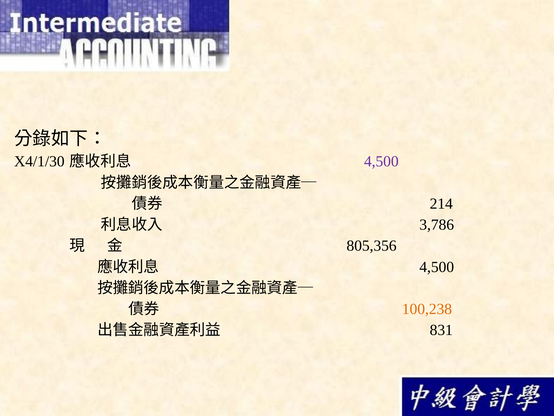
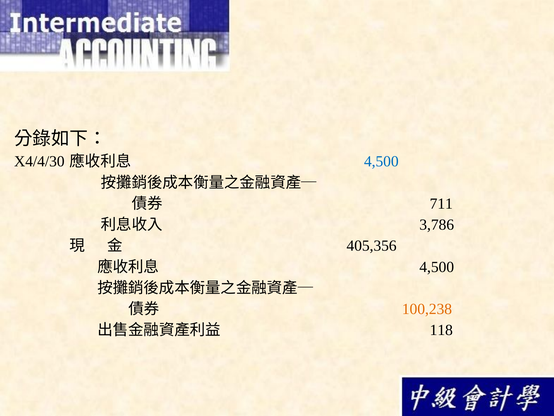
X4/1/30: X4/1/30 -> X4/4/30 (39, 161)
4,500 colour: purple -> blue (381, 161)
214: 214 -> 711 (441, 203)
805,356: 805,356 -> 405,356 (372, 246)
831: 831 -> 118 (441, 330)
